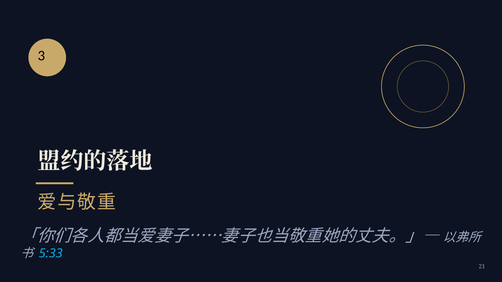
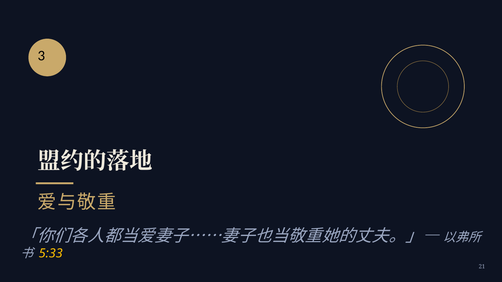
5:33 colour: light blue -> yellow (51, 254)
